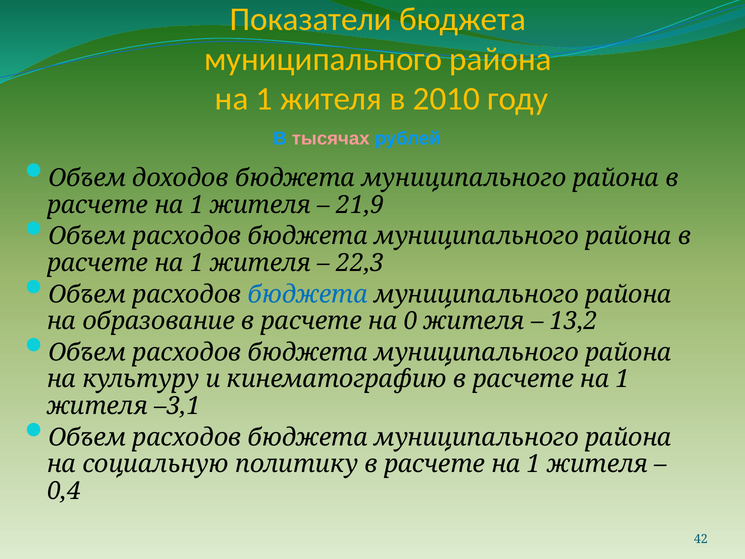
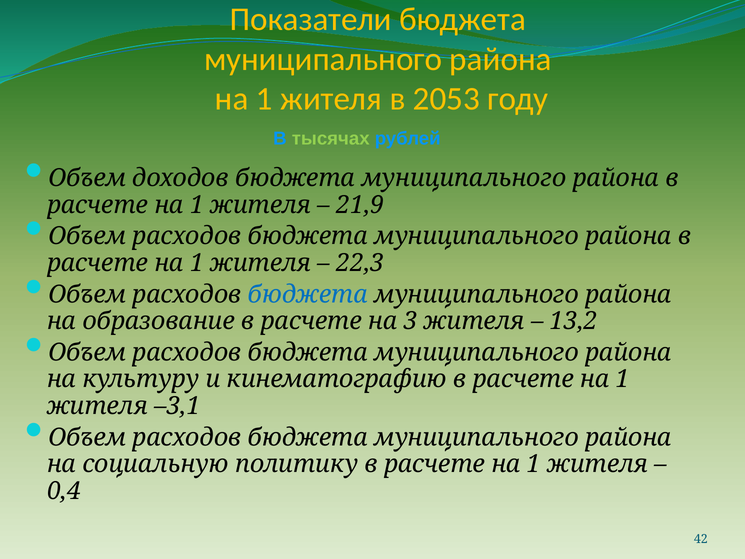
2010: 2010 -> 2053 (446, 99)
тысячах colour: pink -> light green (331, 138)
0: 0 -> 3 (411, 321)
